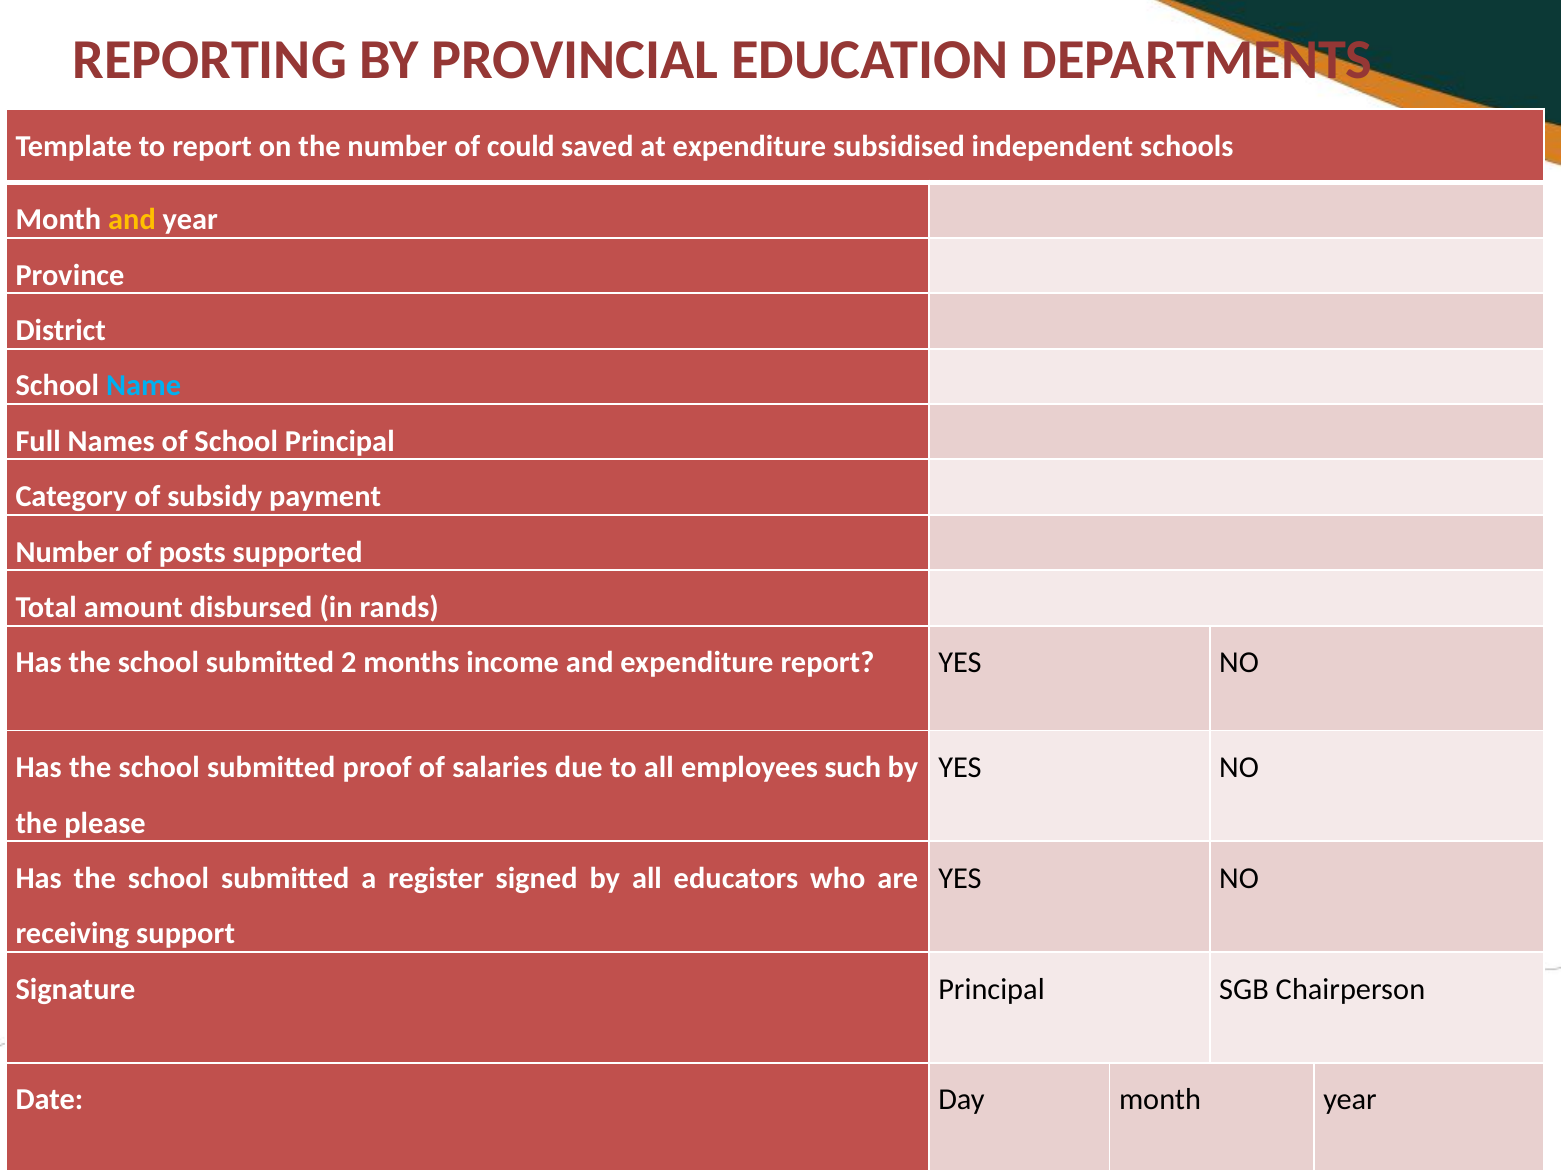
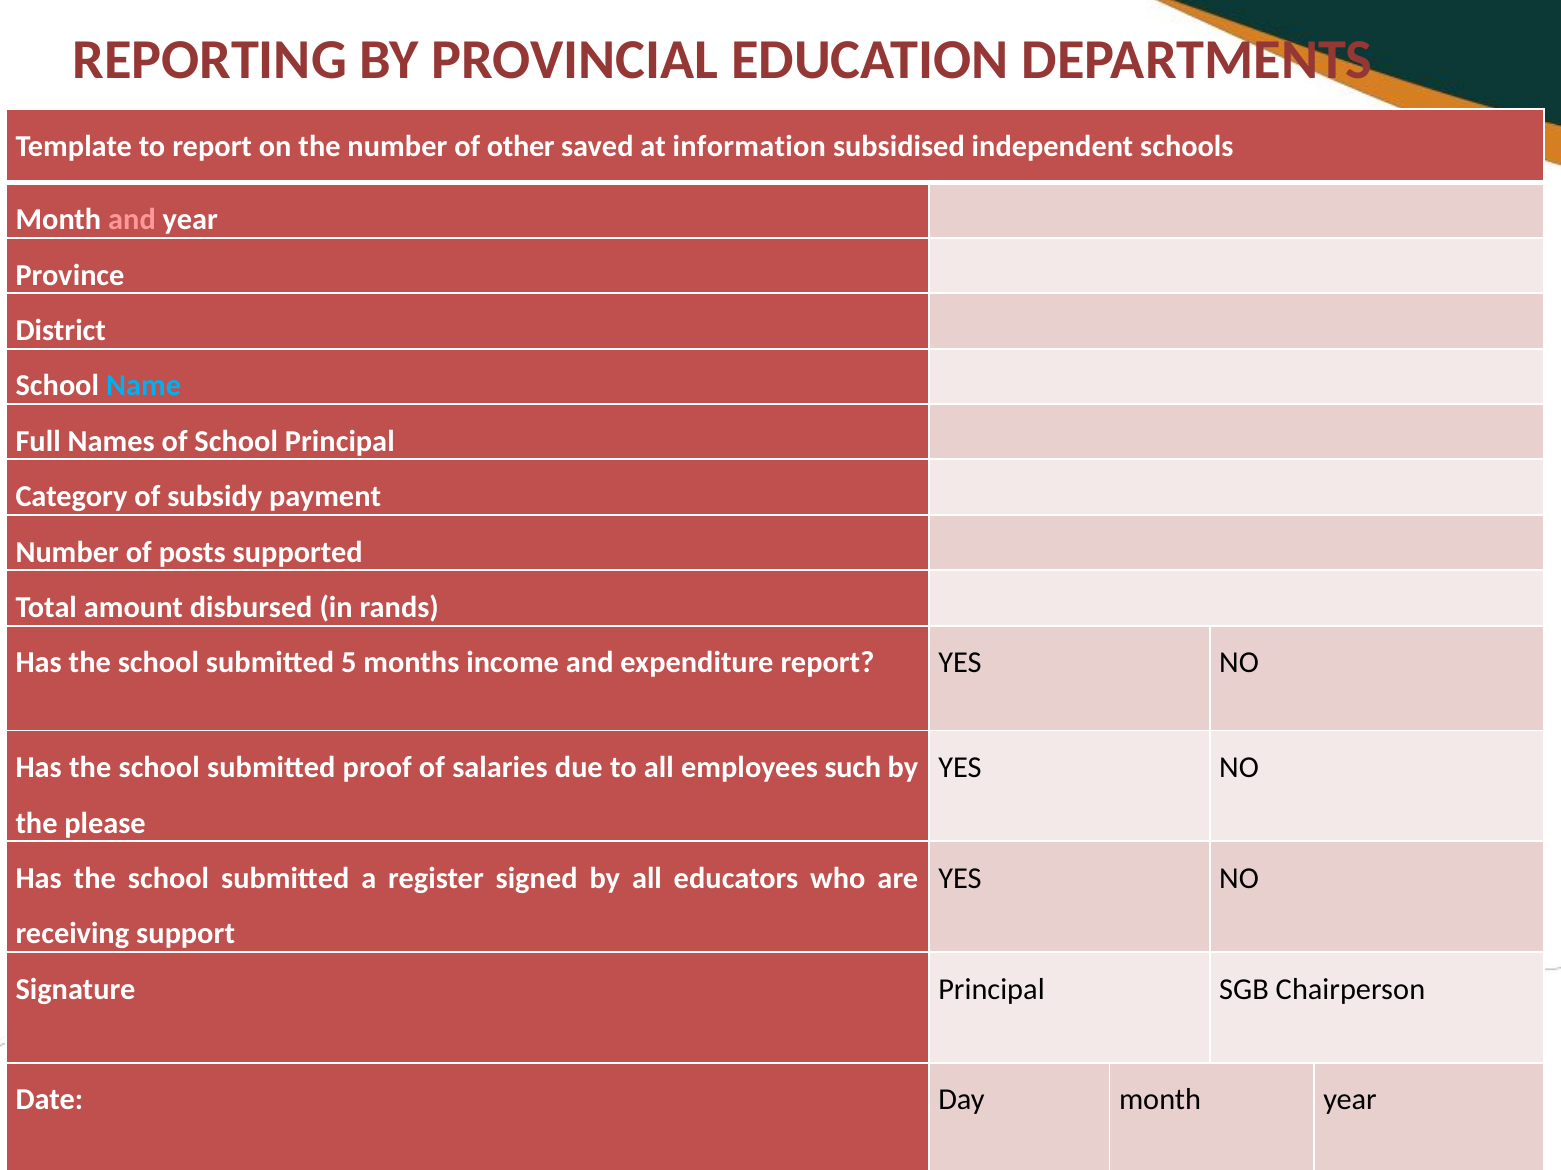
could: could -> other (521, 146)
at expenditure: expenditure -> information (749, 146)
and colour: yellow -> pink (132, 220)
2: 2 -> 5 (349, 663)
